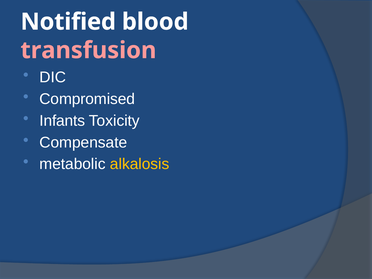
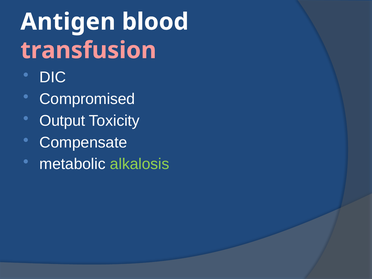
Notified: Notified -> Antigen (68, 22)
Infants: Infants -> Output (62, 121)
alkalosis colour: yellow -> light green (140, 164)
